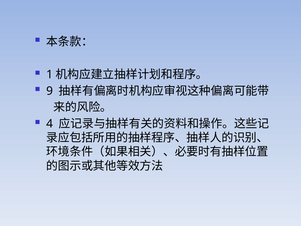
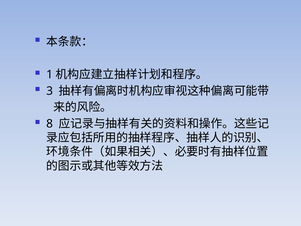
9: 9 -> 3 (50, 91)
4: 4 -> 8 (50, 124)
